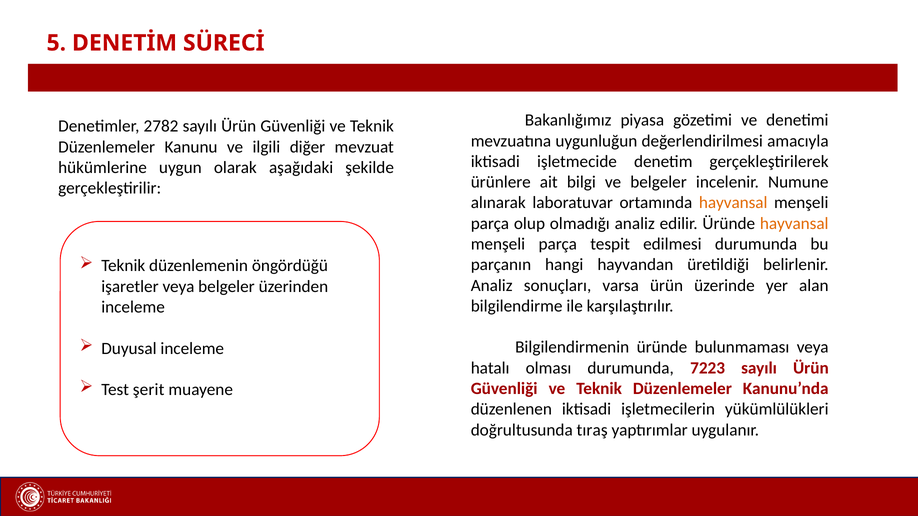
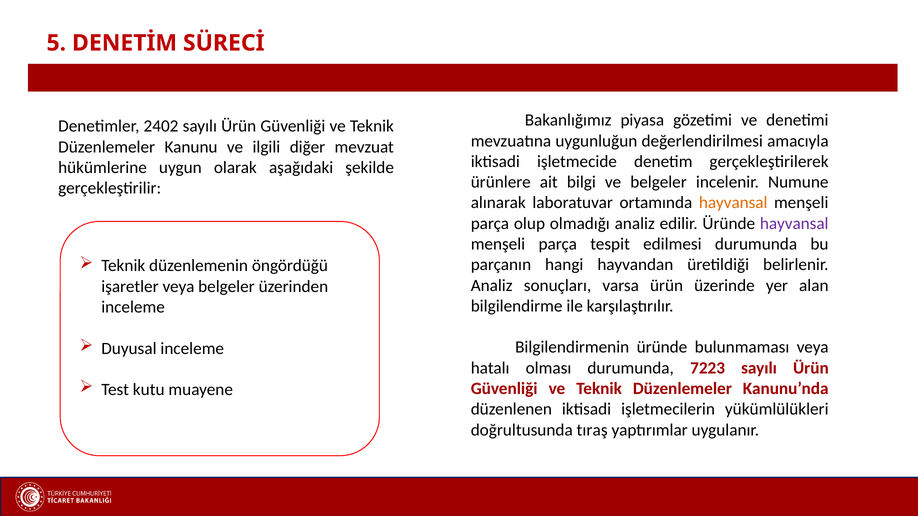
2782: 2782 -> 2402 (161, 126)
hayvansal colour: orange -> purple (794, 224)
şerit: şerit -> kutu (149, 390)
